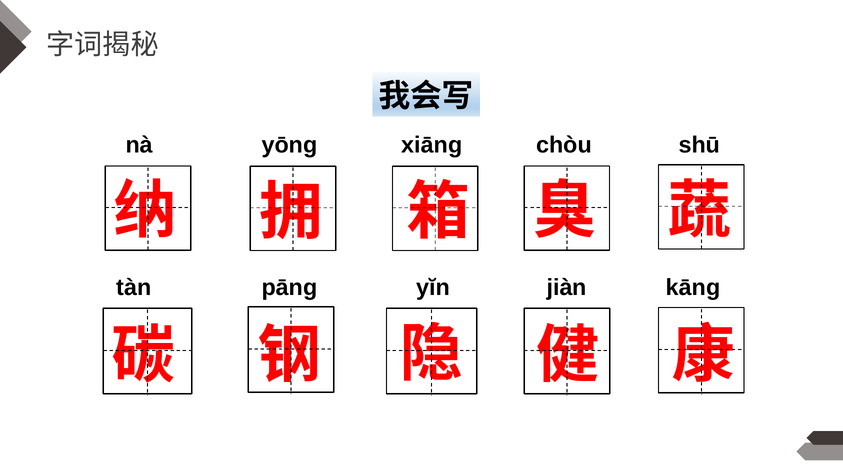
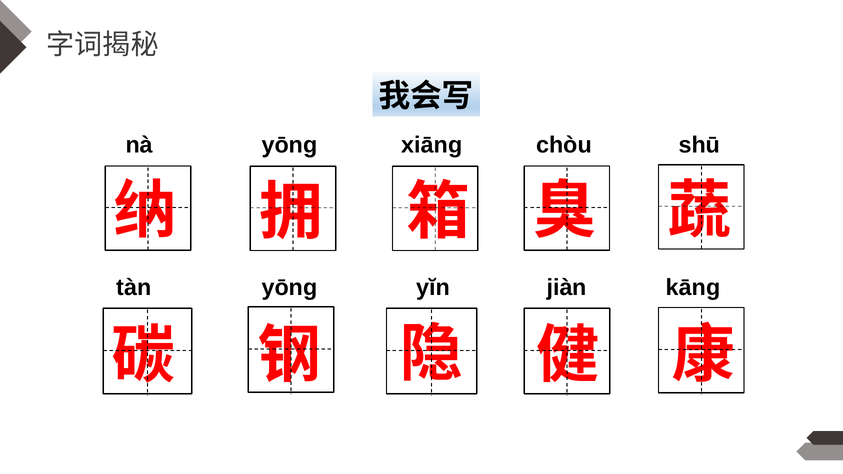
pāng: pāng -> yōng (290, 288)
